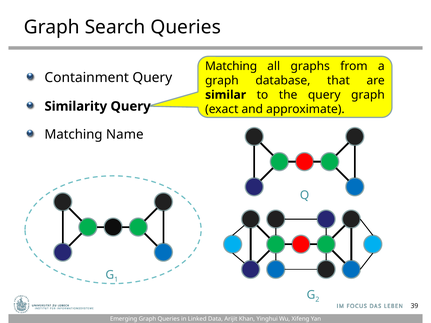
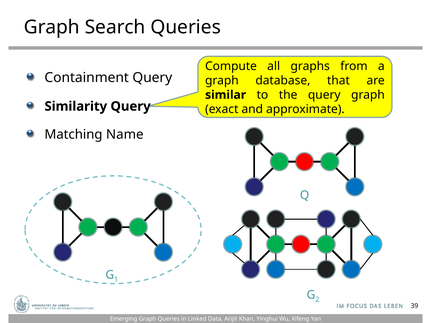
Matching: Matching -> Compute (231, 66)
